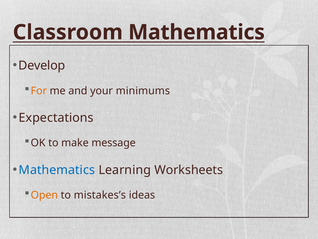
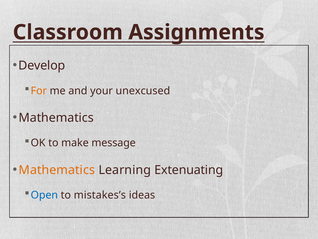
Classroom Mathematics: Mathematics -> Assignments (196, 32)
minimums: minimums -> unexcused (143, 91)
Expectations: Expectations -> Mathematics (56, 117)
Mathematics colour: blue -> orange (57, 170)
Worksheets: Worksheets -> Extenuating (189, 170)
Open colour: orange -> blue (44, 195)
